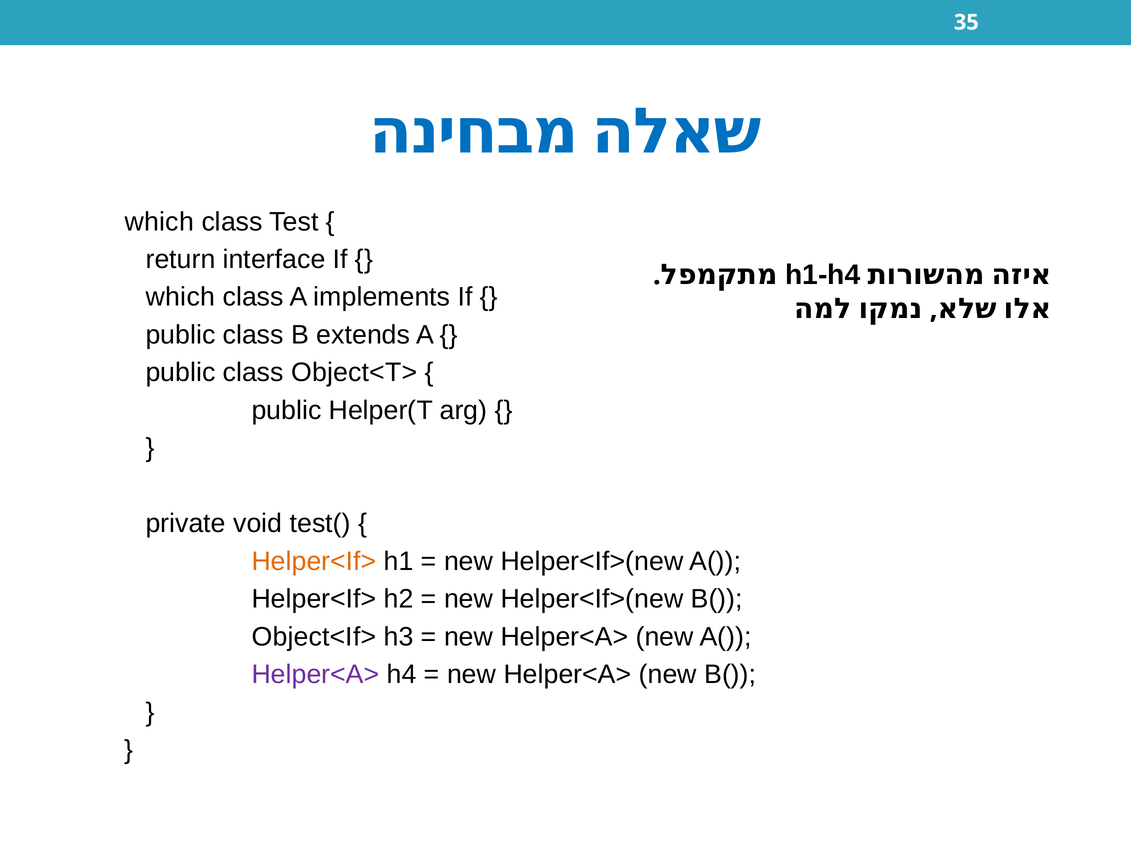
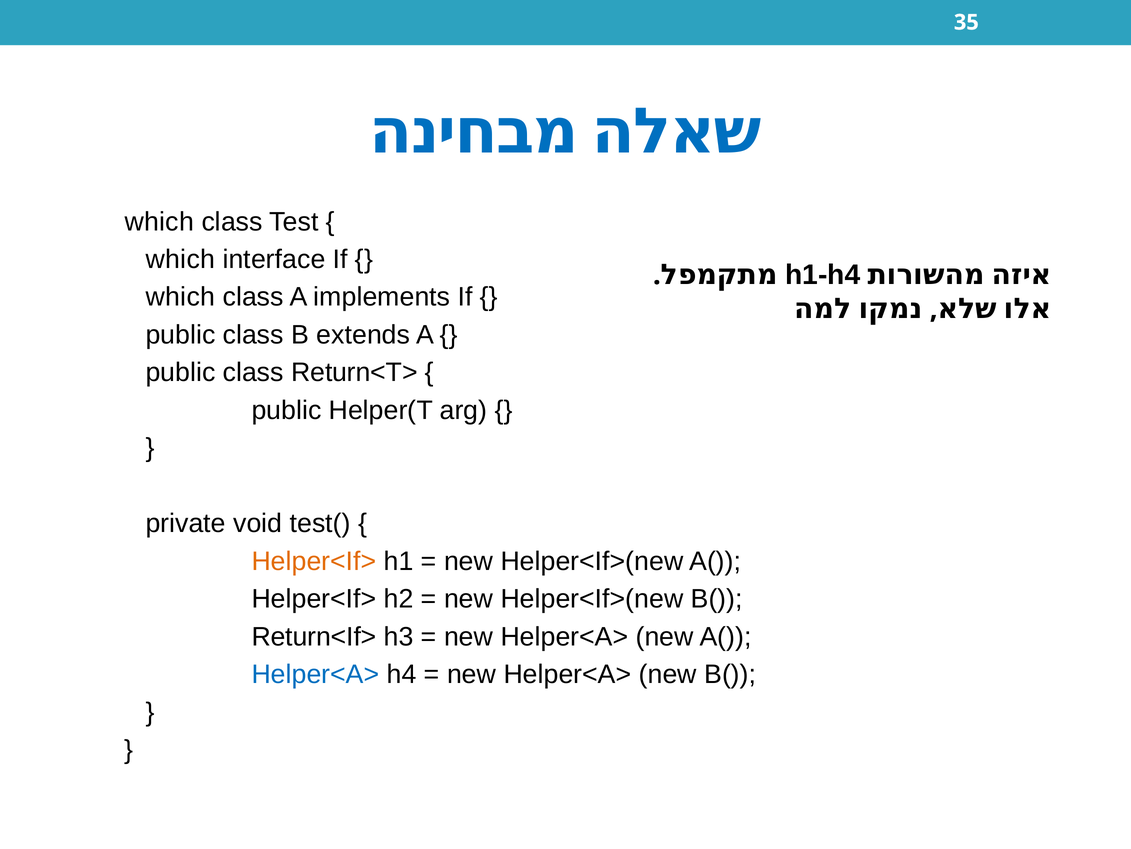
return: return -> which (180, 259)
Object<T>: Object<T> -> Return<T> (354, 372)
Object<If>: Object<If> -> Return<If> (314, 636)
Helper<A> colour: purple -> blue (315, 674)
